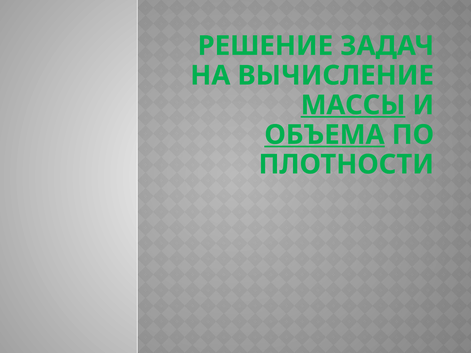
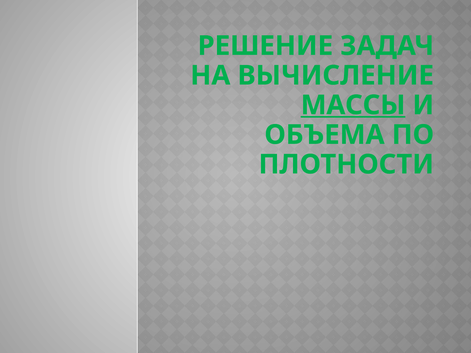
ОБЪЕМА underline: present -> none (325, 135)
